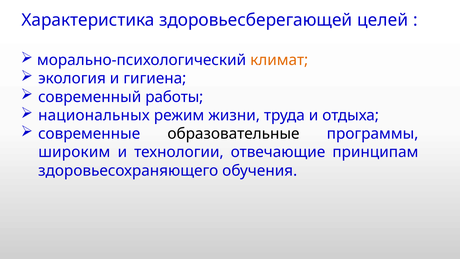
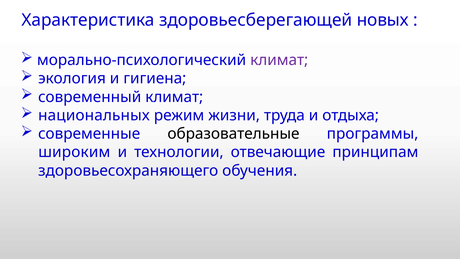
целей: целей -> новых (383, 20)
климат colour: orange -> purple (279, 60)
современный работы: работы -> климат (174, 97)
